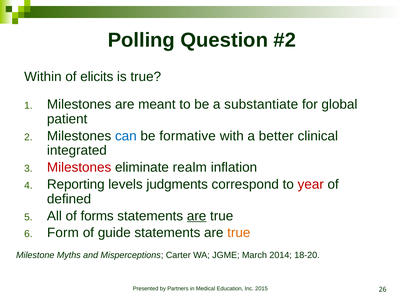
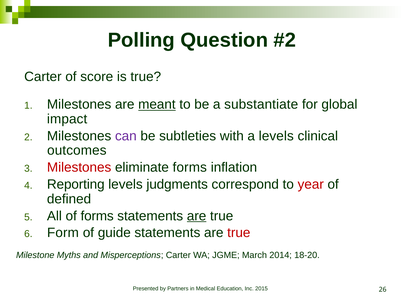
Within: Within -> Carter (43, 77)
elicits: elicits -> score (97, 77)
meant underline: none -> present (157, 104)
patient: patient -> impact (67, 119)
can colour: blue -> purple (126, 136)
formative: formative -> subtleties (188, 136)
a better: better -> levels (276, 136)
integrated: integrated -> outcomes (77, 151)
eliminate realm: realm -> forms (190, 167)
true colour: orange -> red (239, 233)
